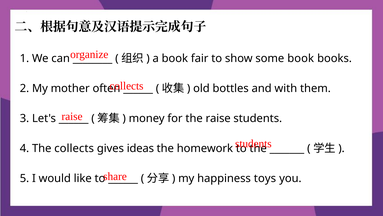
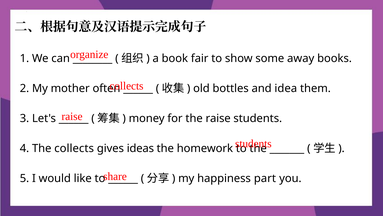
some book: book -> away (301, 58)
with: with -> idea (286, 88)
toys: toys -> part (265, 178)
